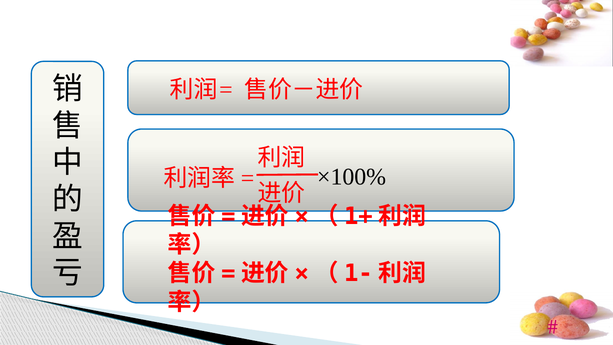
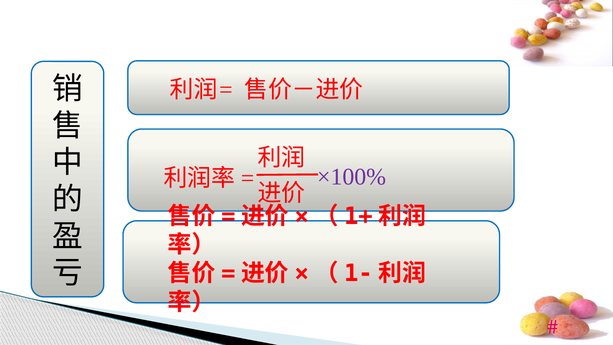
×100% colour: black -> purple (352, 177)
